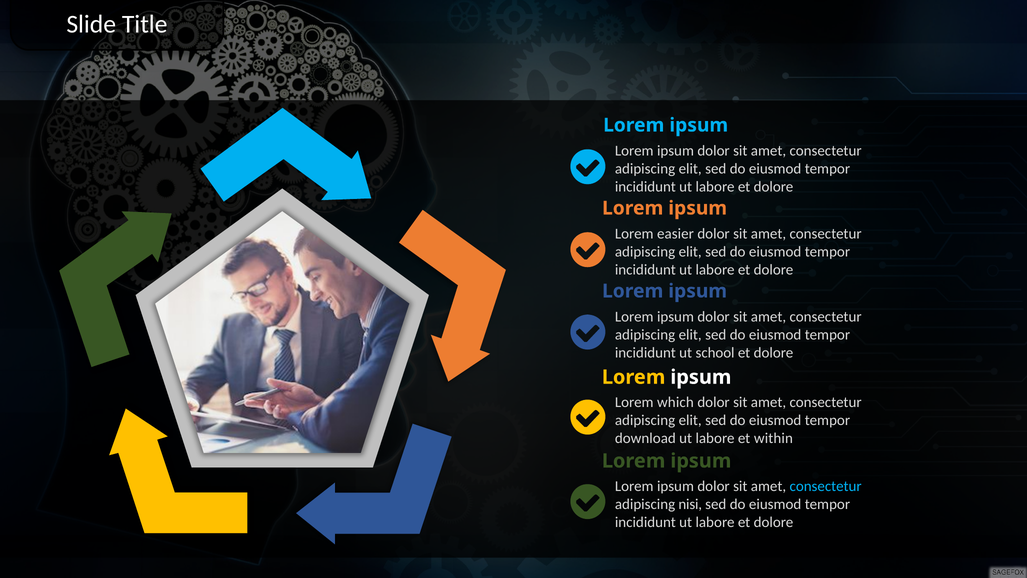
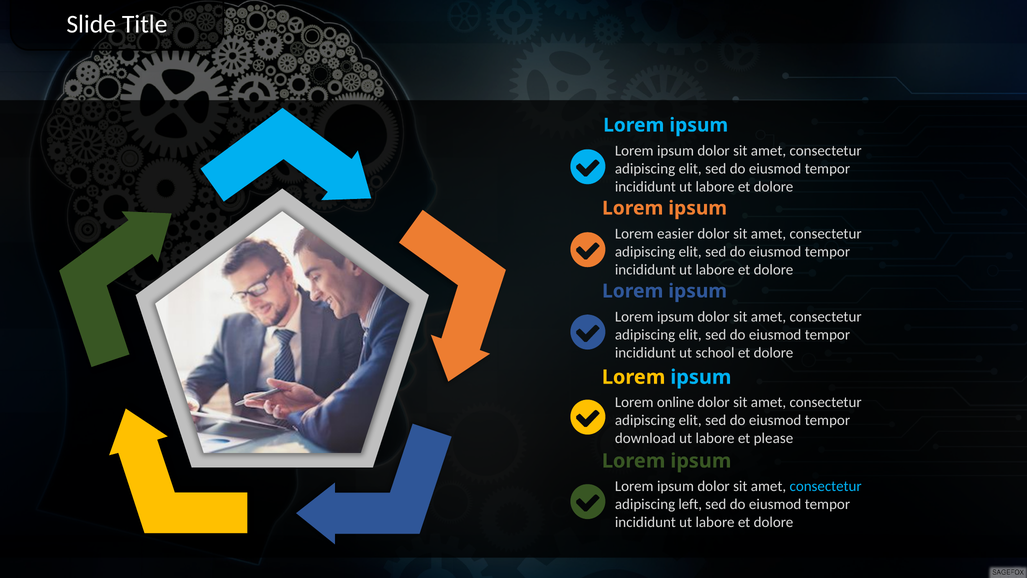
ipsum colour: white -> light blue (701, 377)
which: which -> online (676, 402)
within: within -> please (773, 438)
nisi: nisi -> left (690, 504)
